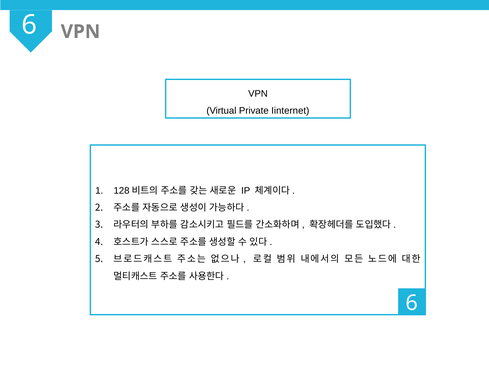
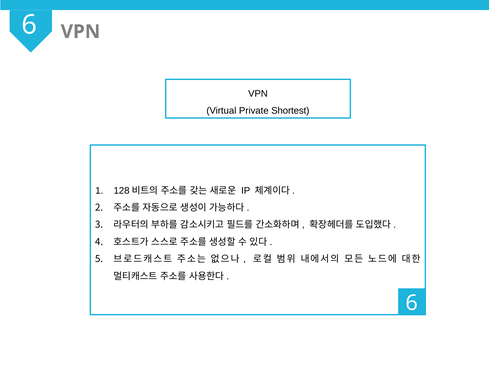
Iinternet: Iinternet -> Shortest (290, 111)
